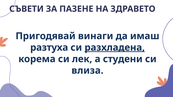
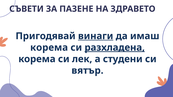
винаги underline: none -> present (96, 36)
разтуха: разтуха -> корема (49, 48)
влиза: влиза -> вятър (87, 71)
